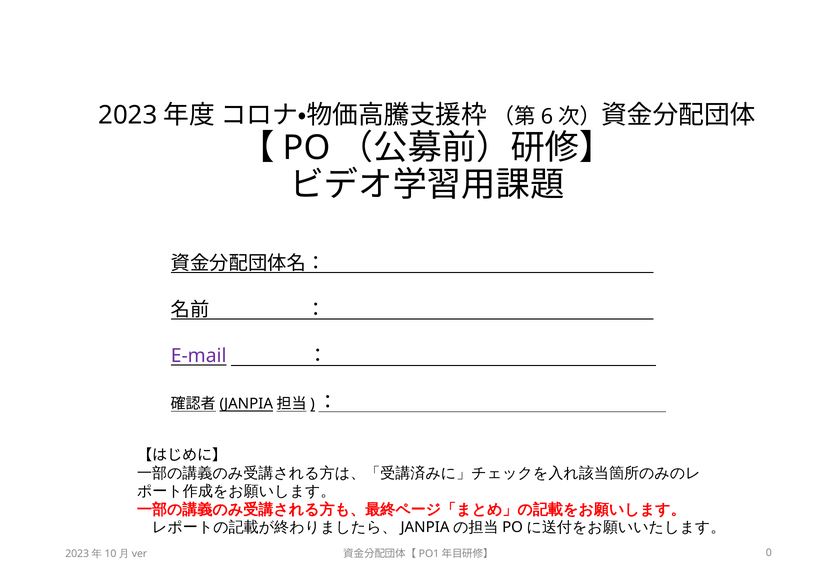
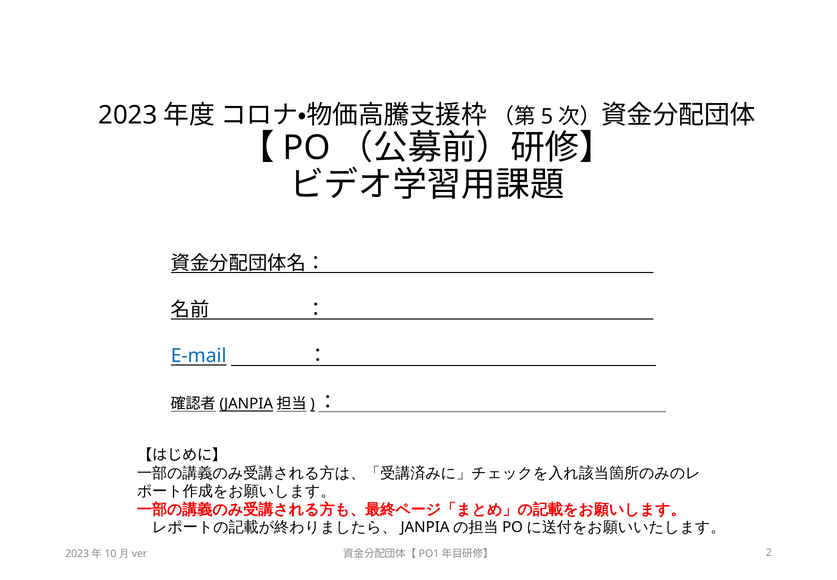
6: 6 -> 5 (547, 117)
E-mail colour: purple -> blue (199, 356)
0: 0 -> 2 (769, 552)
